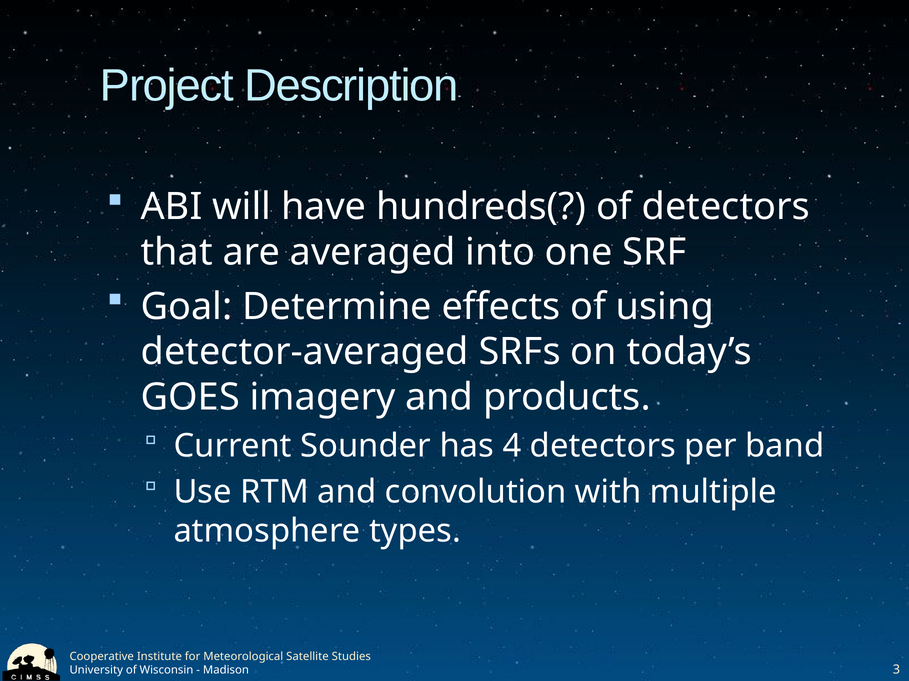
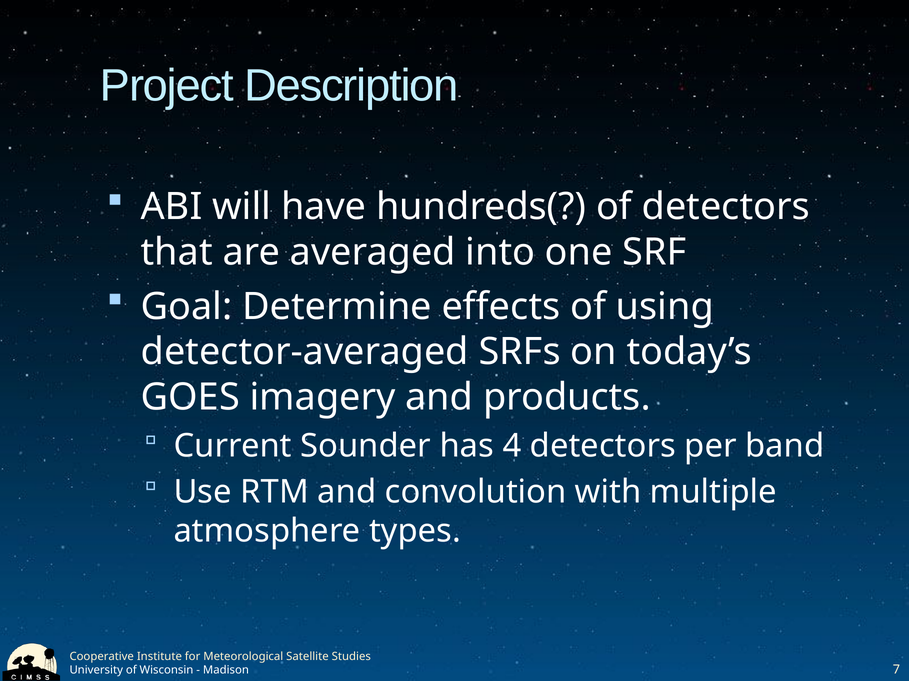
3: 3 -> 7 (896, 670)
